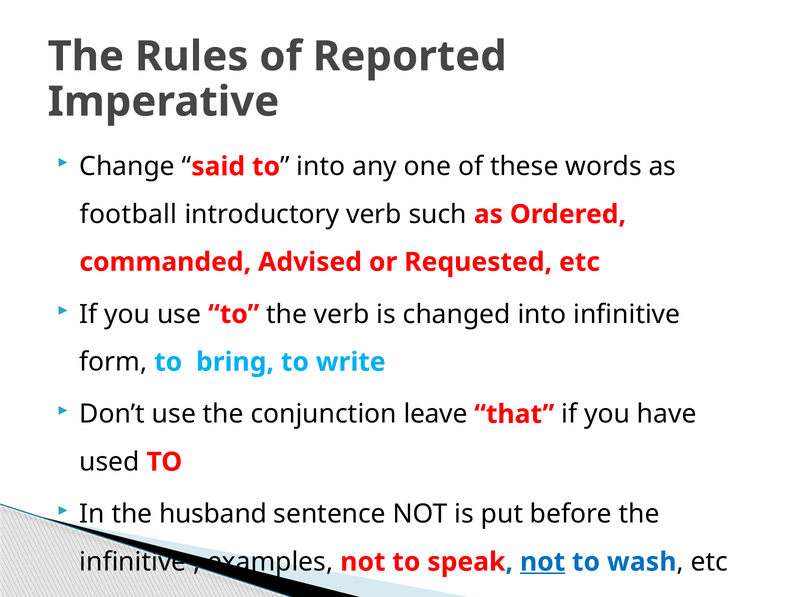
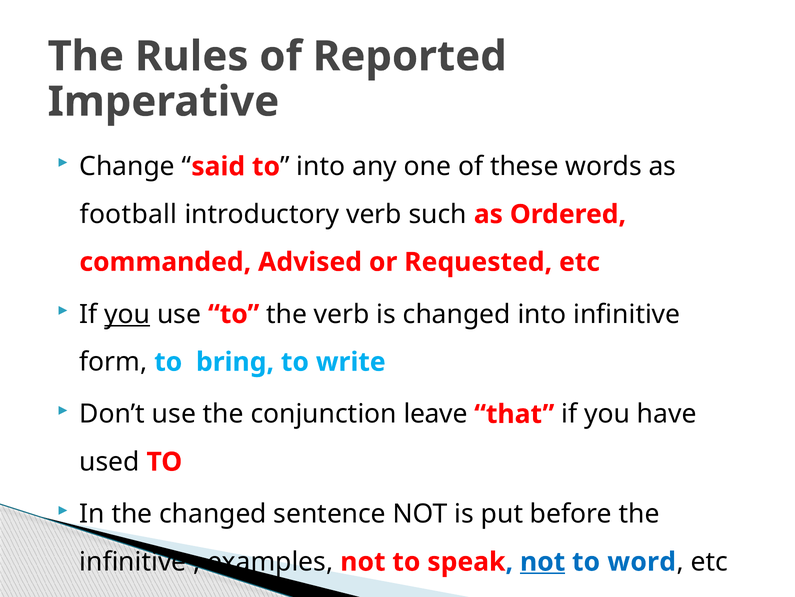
you underline: none -> present (127, 314)
the husband: husband -> changed (213, 514)
wash: wash -> word (642, 561)
